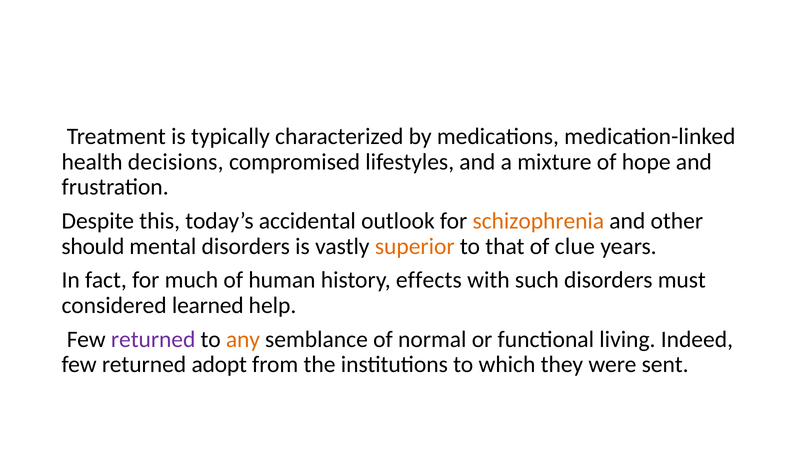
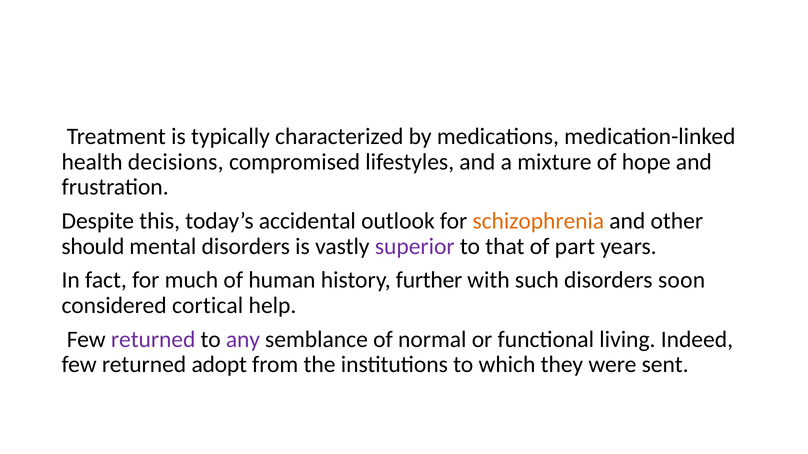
superior colour: orange -> purple (415, 247)
clue: clue -> part (575, 247)
effects: effects -> further (429, 280)
must: must -> soon (682, 280)
learned: learned -> cortical (208, 306)
any colour: orange -> purple (243, 340)
